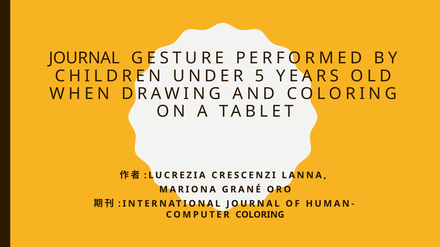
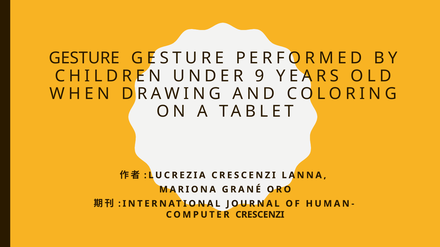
JOURNAL: JOURNAL -> GESTURE (84, 58)
5: 5 -> 9 (260, 76)
COLORING: COLORING -> CRESCENZI (260, 215)
